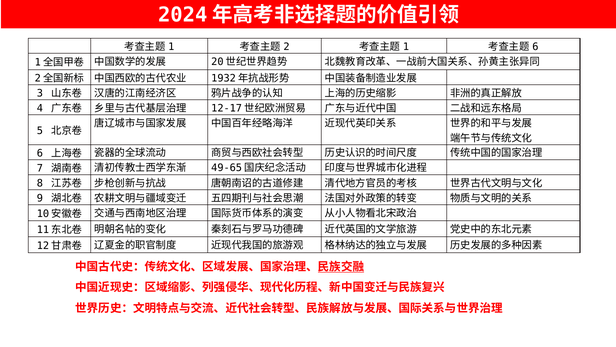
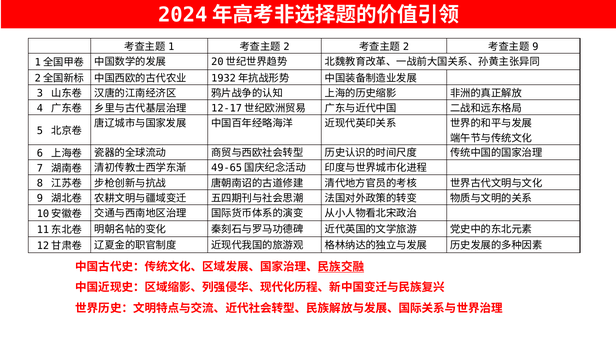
1: 1 -> 2 (406, 47)
6: 6 -> 9 (535, 47)
